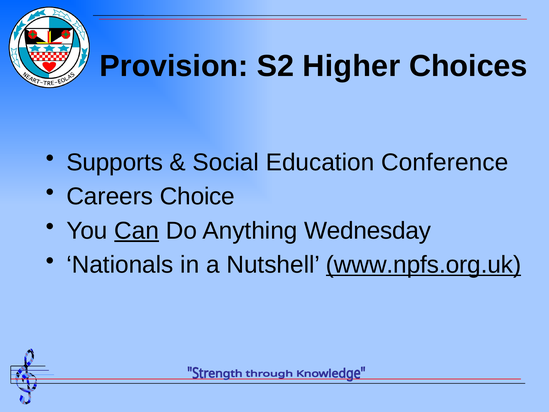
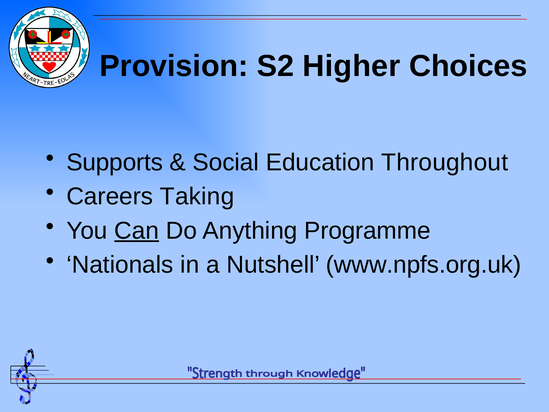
Conference: Conference -> Throughout (445, 162)
Choice: Choice -> Taking (197, 196)
Wednesday: Wednesday -> Programme (367, 231)
www.npfs.org.uk underline: present -> none (424, 265)
